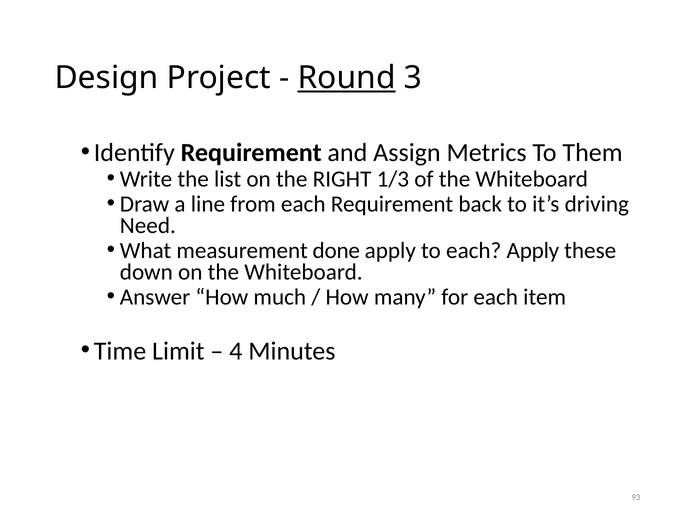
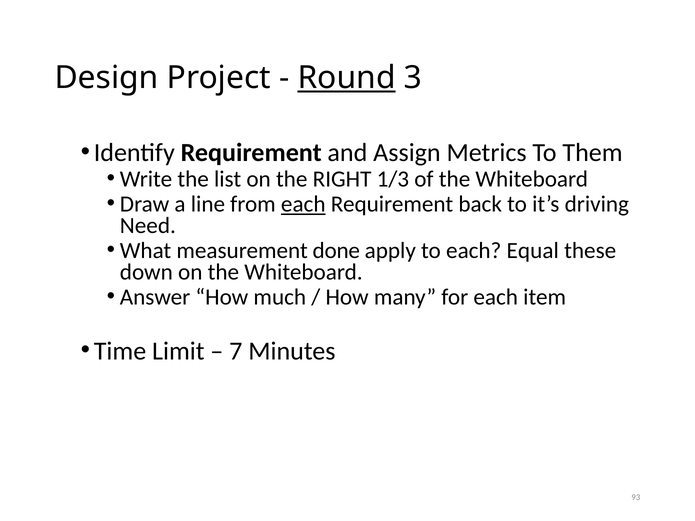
each underline: none -> present (303, 204)
each Apply: Apply -> Equal (533, 251)
4: 4 -> 7 (236, 351)
